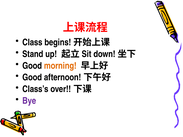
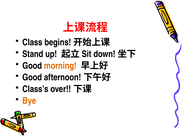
Bye colour: purple -> orange (29, 101)
